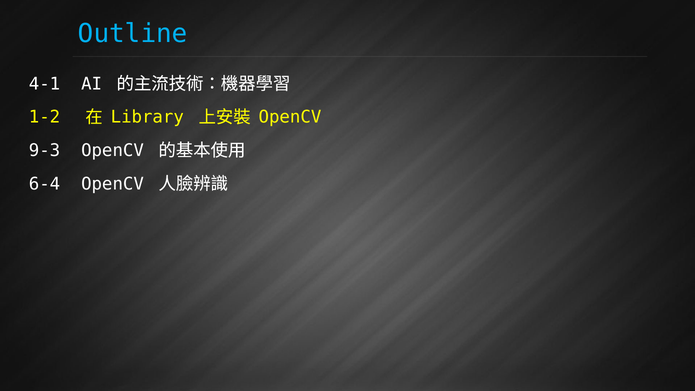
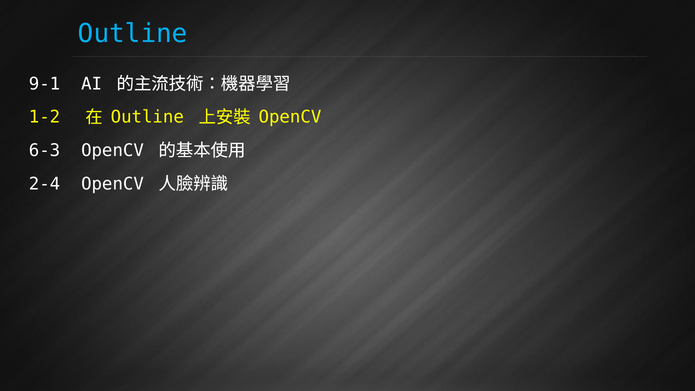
4-1: 4-1 -> 9-1 (45, 84)
Library: Library -> Outline (147, 117)
9-3: 9-3 -> 6-3 (45, 150)
6-4: 6-4 -> 2-4 (45, 184)
